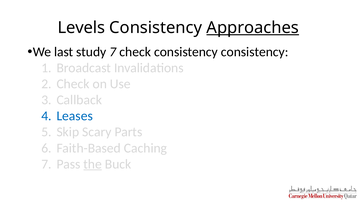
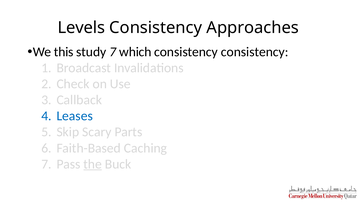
Approaches underline: present -> none (253, 28)
last: last -> this (64, 52)
7 check: check -> which (135, 52)
